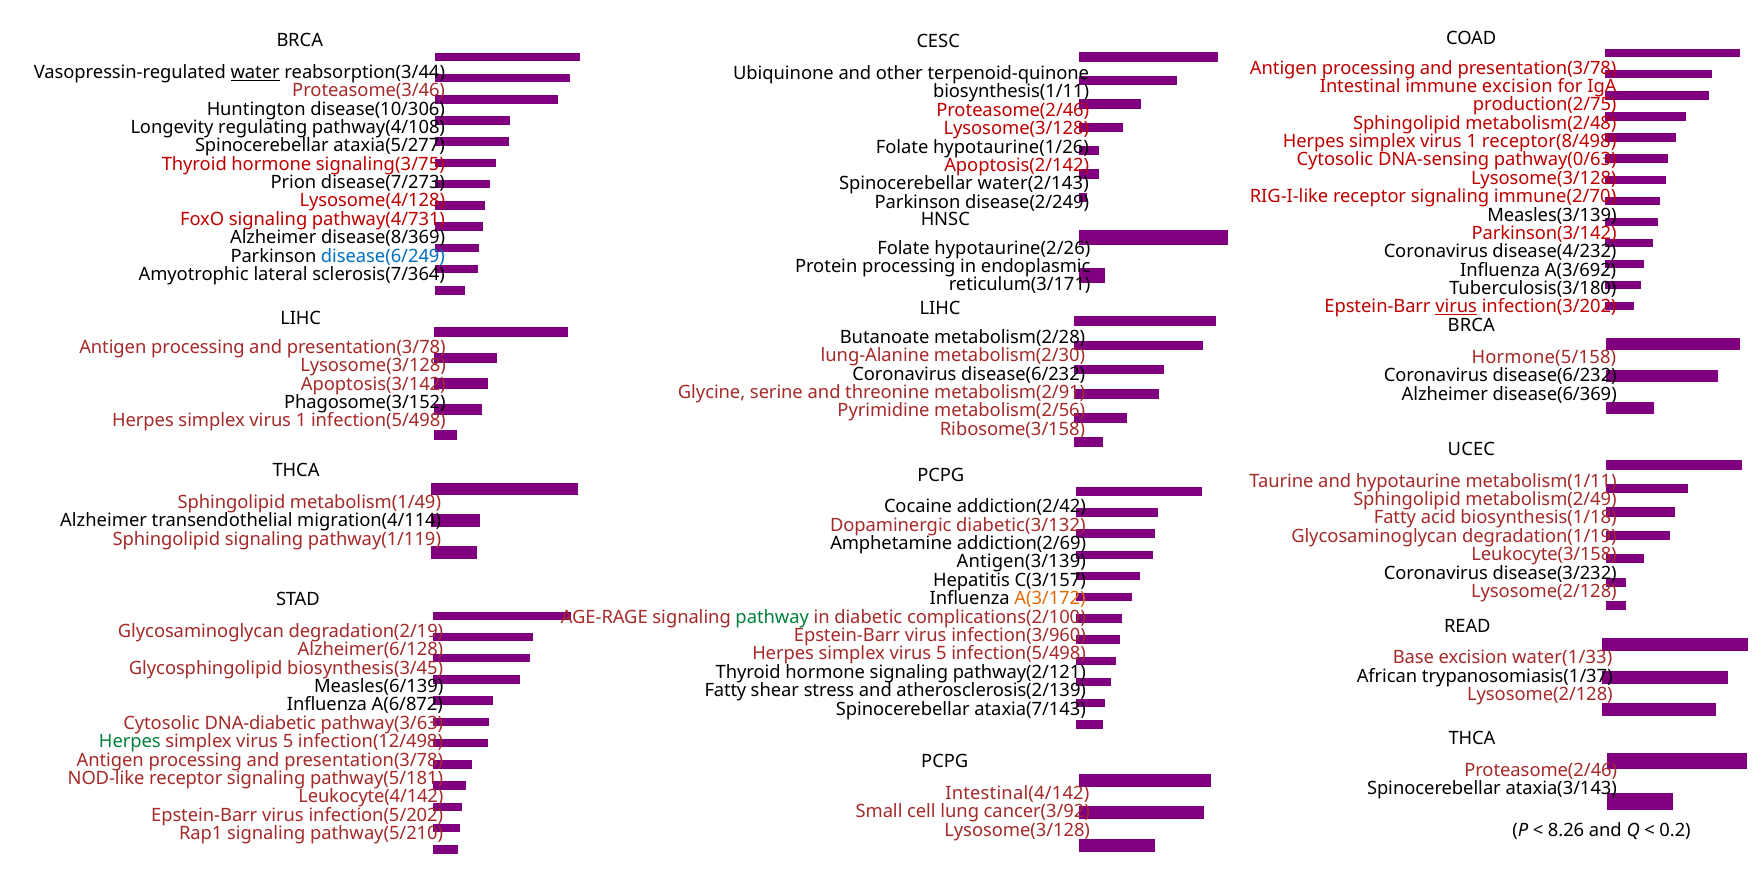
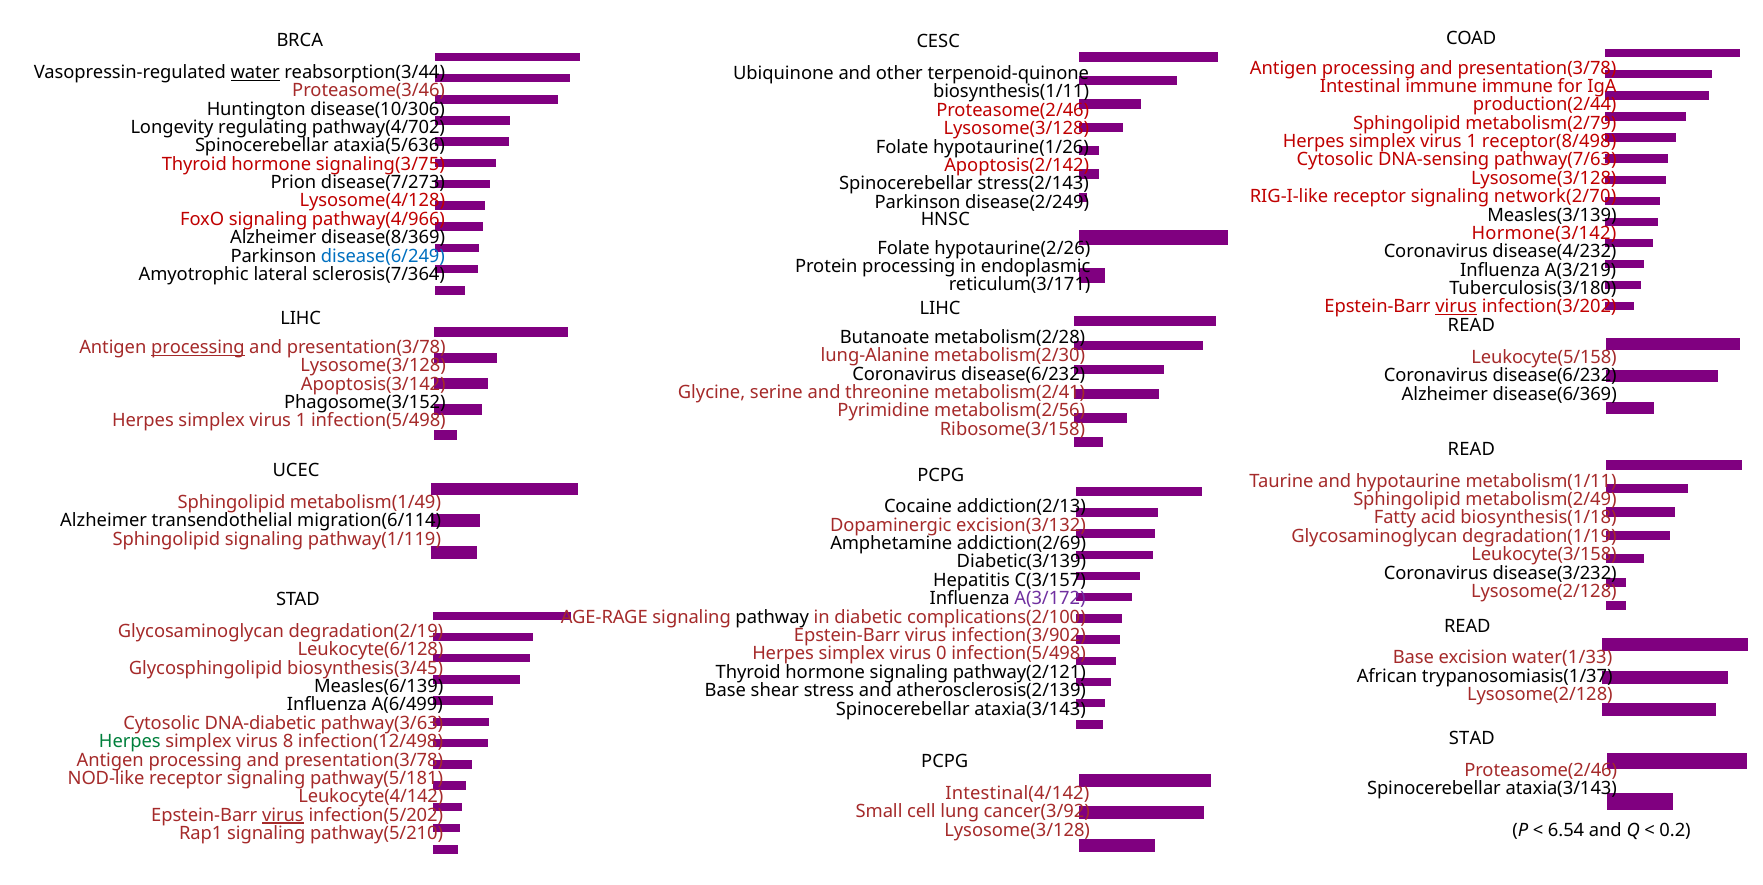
immune excision: excision -> immune (1517, 86)
production(2/75: production(2/75 -> production(2/44 (1545, 105)
metabolism(2/48: metabolism(2/48 -> metabolism(2/79 (1541, 123)
pathway(4/108: pathway(4/108 -> pathway(4/702 (378, 127)
ataxia(5/277: ataxia(5/277 -> ataxia(5/636 (389, 146)
pathway(0/63: pathway(0/63 -> pathway(7/63 (1555, 160)
water(2/143: water(2/143 -> stress(2/143 (1033, 184)
immune(2/70: immune(2/70 -> network(2/70 (1555, 197)
pathway(4/731: pathway(4/731 -> pathway(4/966 (378, 219)
Parkinson(3/142: Parkinson(3/142 -> Hormone(3/142 (1544, 233)
A(3/692: A(3/692 -> A(3/219 (1581, 270)
BRCA: BRCA -> READ (1471, 326)
processing underline: none -> present (198, 347)
Hormone(5/158: Hormone(5/158 -> Leukocyte(5/158 (1544, 358)
metabolism(2/91: metabolism(2/91 -> metabolism(2/41 (1010, 392)
UCEC: UCEC -> READ (1471, 449)
THCA: THCA -> UCEC (296, 470)
addiction(2/42: addiction(2/42 -> addiction(2/13 (1021, 507)
migration(4/114: migration(4/114 -> migration(6/114 (369, 521)
diabetic(3/132: diabetic(3/132 -> excision(3/132 (1021, 525)
Antigen(3/139: Antigen(3/139 -> Diabetic(3/139 (1021, 562)
A(3/172 colour: orange -> purple (1050, 599)
pathway colour: green -> black (772, 617)
infection(3/960: infection(3/960 -> infection(3/902 (1019, 635)
Alzheimer(6/128: Alzheimer(6/128 -> Leukocyte(6/128 (371, 650)
5: 5 -> 0 (941, 654)
Fatty: Fatty -> Base (725, 691)
A(6/872: A(6/872 -> A(6/499 (407, 705)
ataxia(7/143: ataxia(7/143 -> ataxia(3/143 (1030, 709)
THCA: THCA -> STAD (1472, 739)
5: 5 -> 8 (288, 742)
virus underline: none -> present (283, 815)
8.26: 8.26 -> 6.54 (1566, 830)
